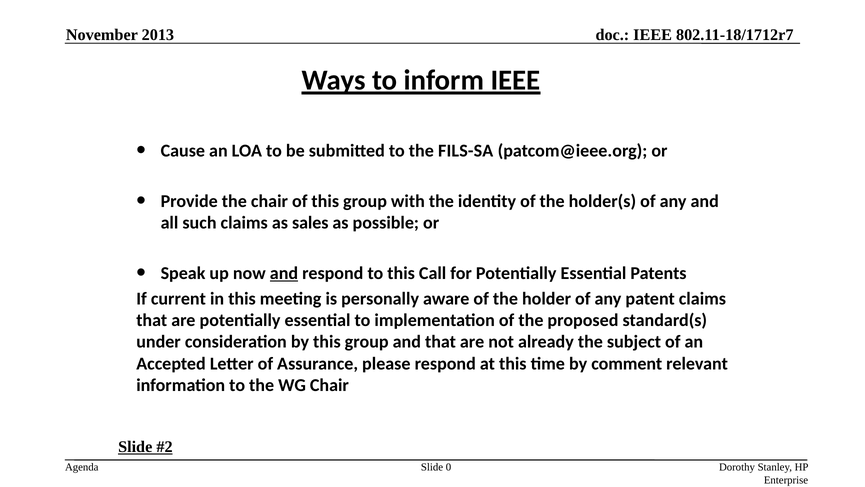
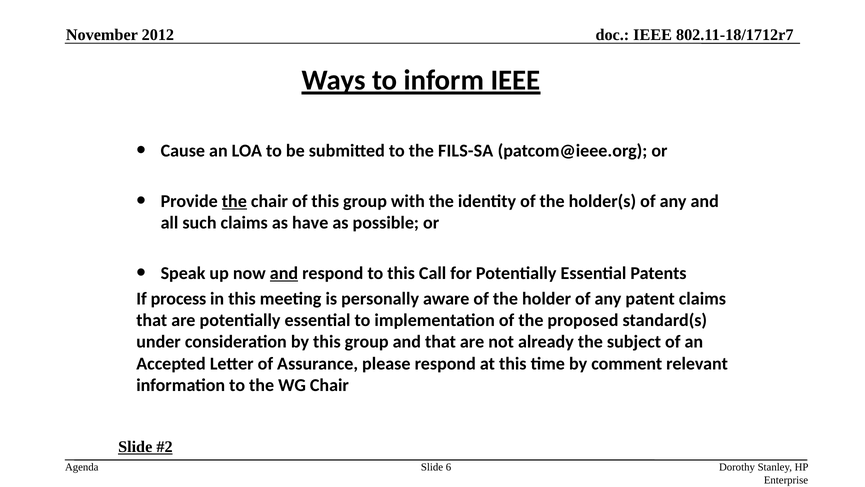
2013: 2013 -> 2012 (158, 35)
the underline: none -> present (234, 201)
sales: sales -> have (310, 223)
current: current -> process (178, 298)
0: 0 -> 6 (449, 467)
